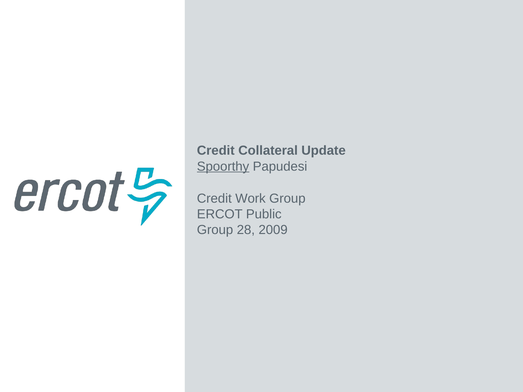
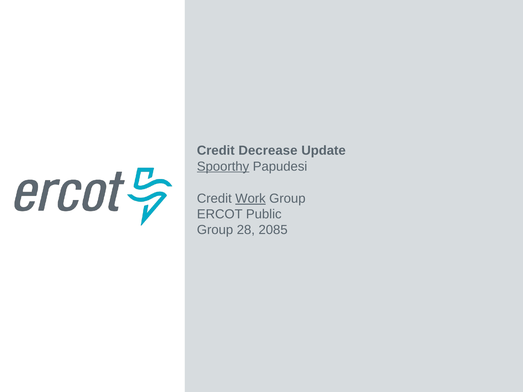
Collateral: Collateral -> Decrease (268, 151)
Work underline: none -> present (250, 199)
2009: 2009 -> 2085 (273, 230)
